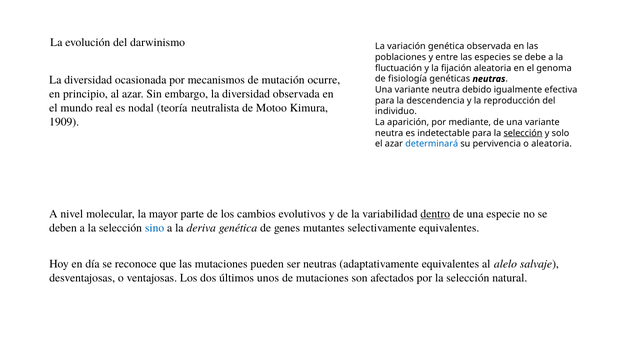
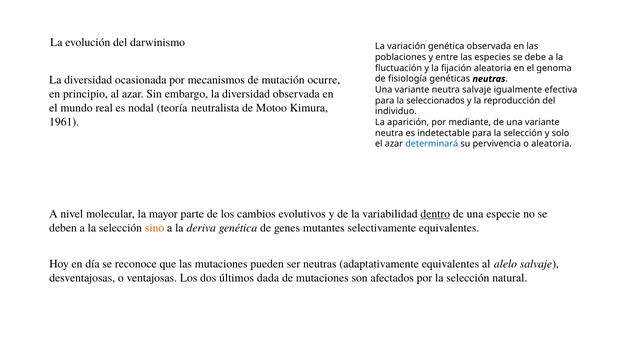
neutra debido: debido -> salvaje (477, 90)
descendencia: descendencia -> seleccionados (436, 100)
1909: 1909 -> 1961 (64, 122)
selección underline: present -> none (523, 133)
sino colour: blue -> orange (155, 228)
unos: unos -> dada (268, 278)
